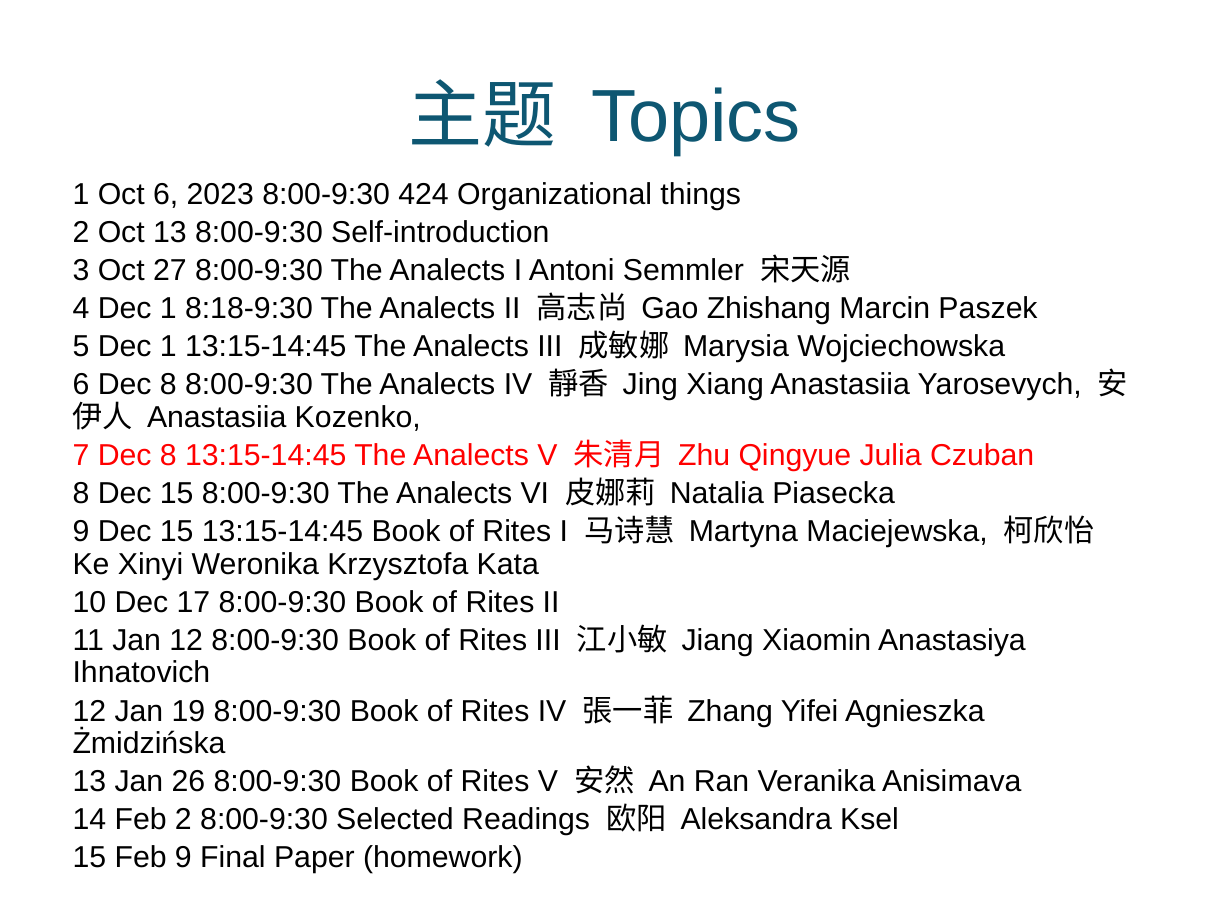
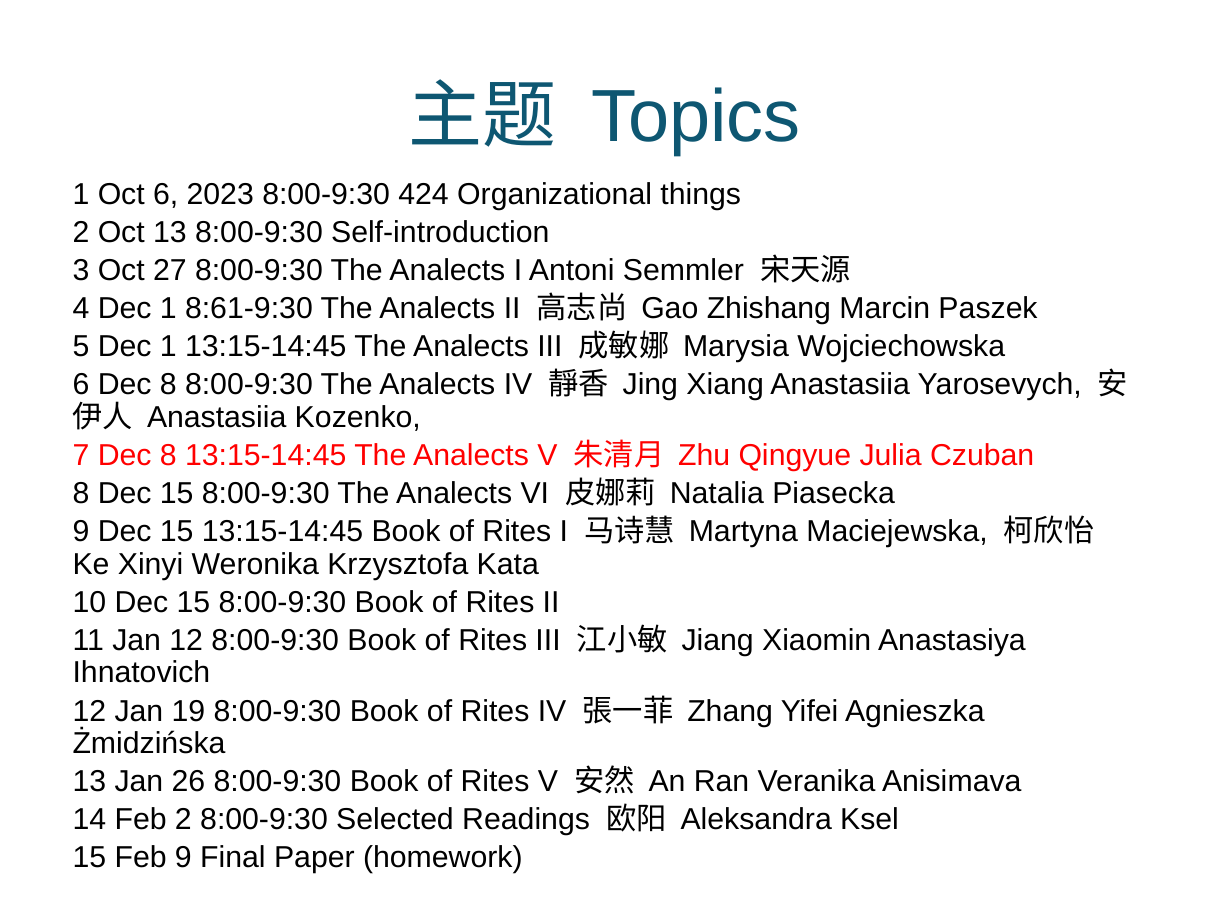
8:18-9:30: 8:18-9:30 -> 8:61-9:30 (249, 309)
10 Dec 17: 17 -> 15 (193, 603)
